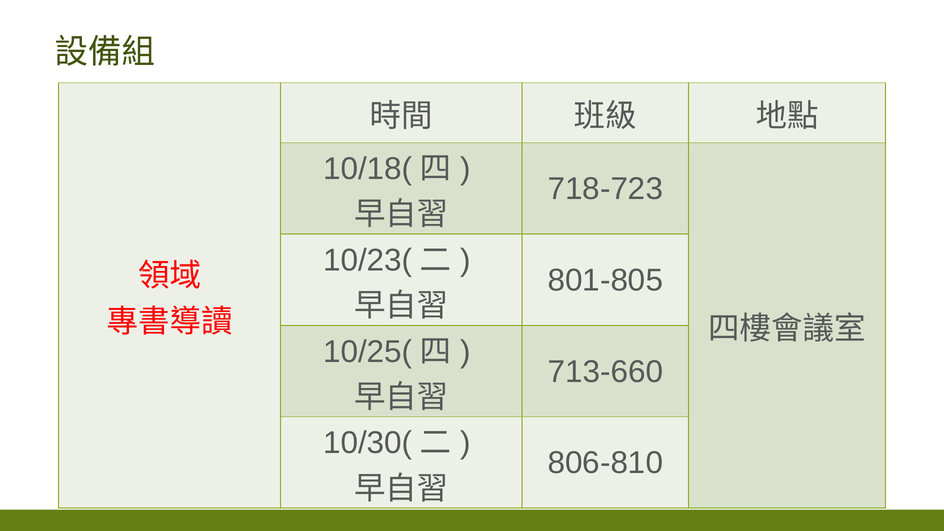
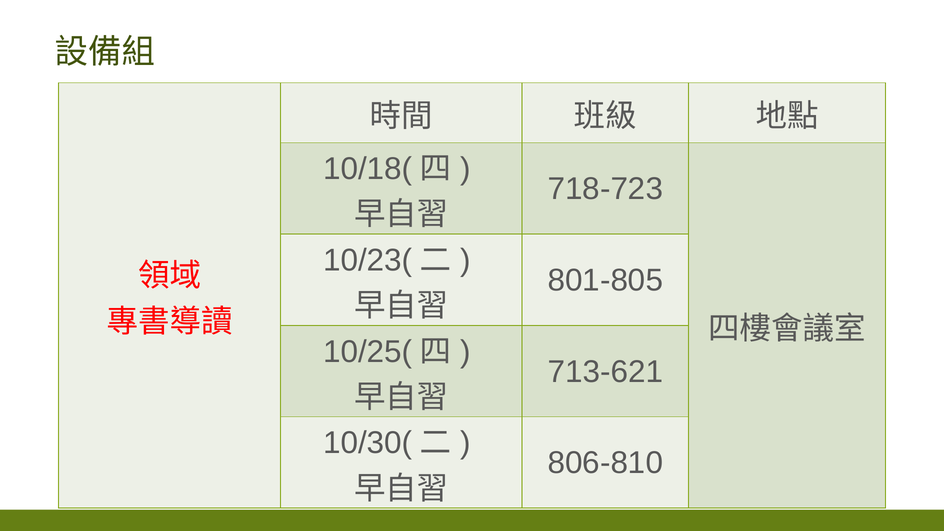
713-660: 713-660 -> 713-621 (605, 372)
